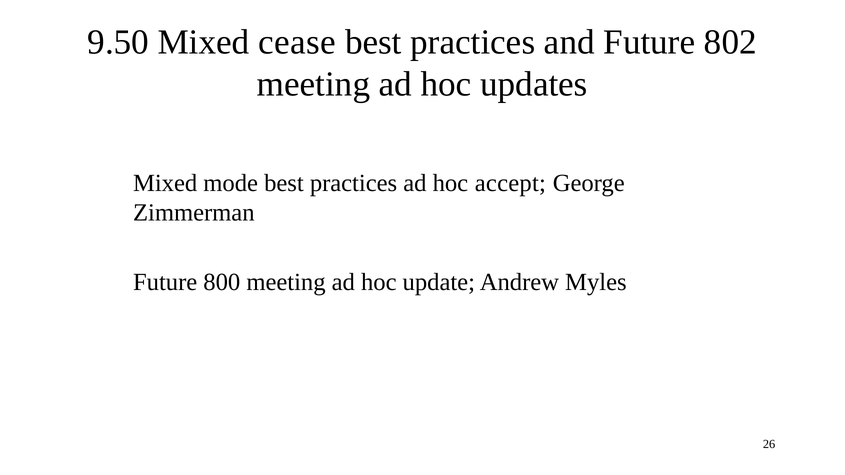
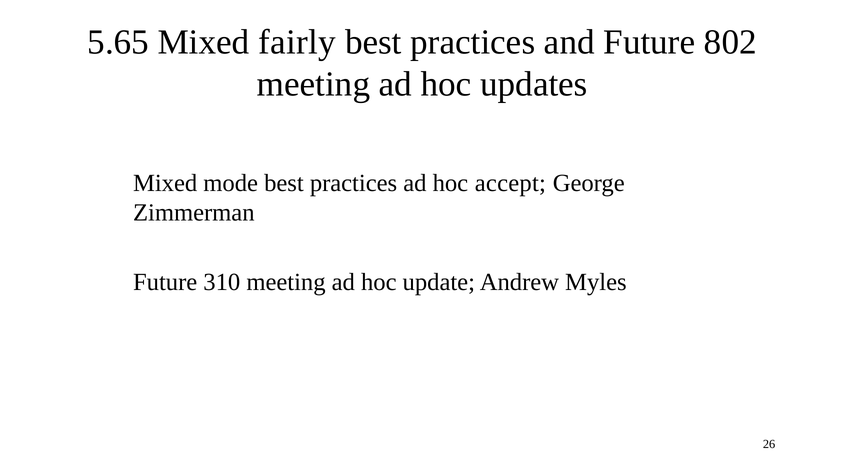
9.50: 9.50 -> 5.65 (118, 42)
cease: cease -> fairly (297, 42)
800: 800 -> 310 (222, 282)
